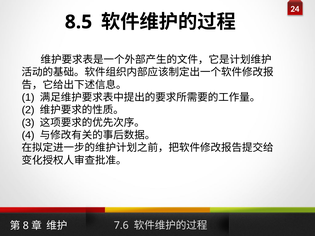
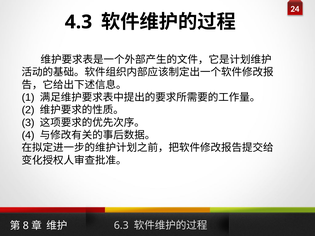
8.5: 8.5 -> 4.3 (78, 22)
7.6: 7.6 -> 6.3 (121, 226)
